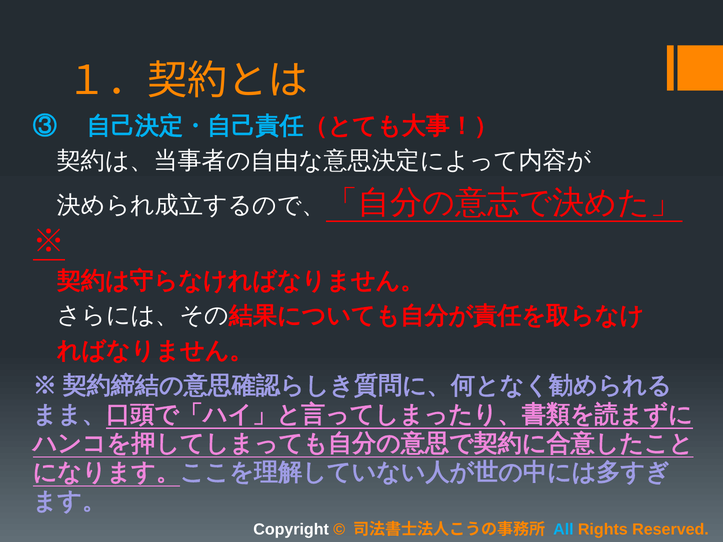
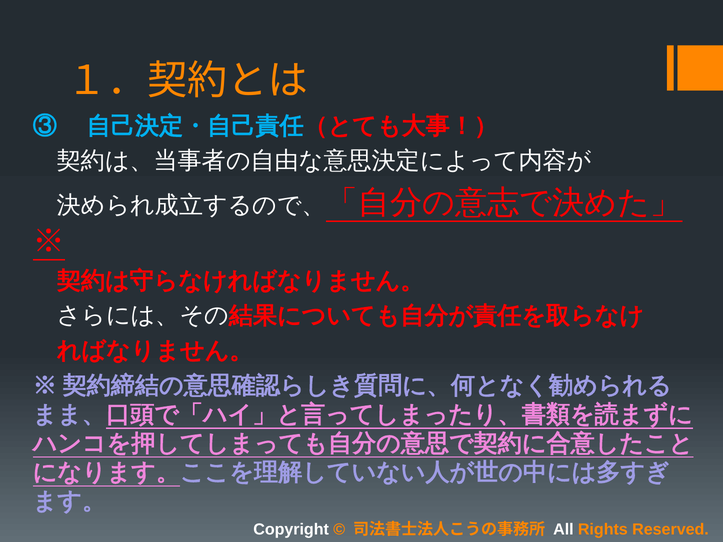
All colour: light blue -> white (563, 530)
